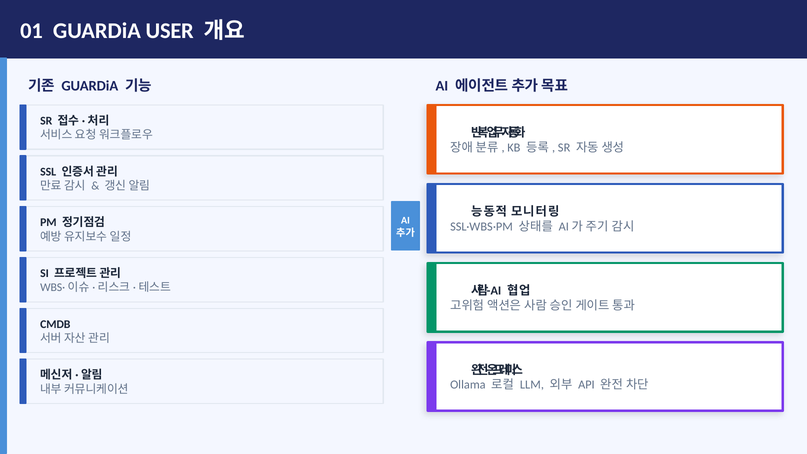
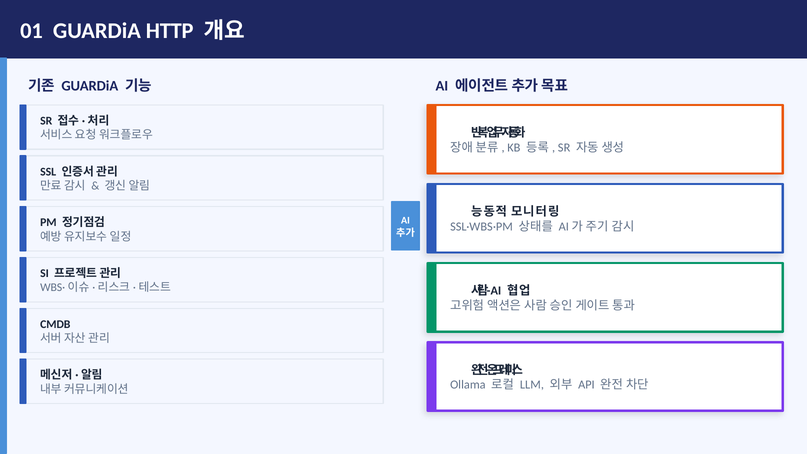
USER: USER -> HTTP (170, 31)
